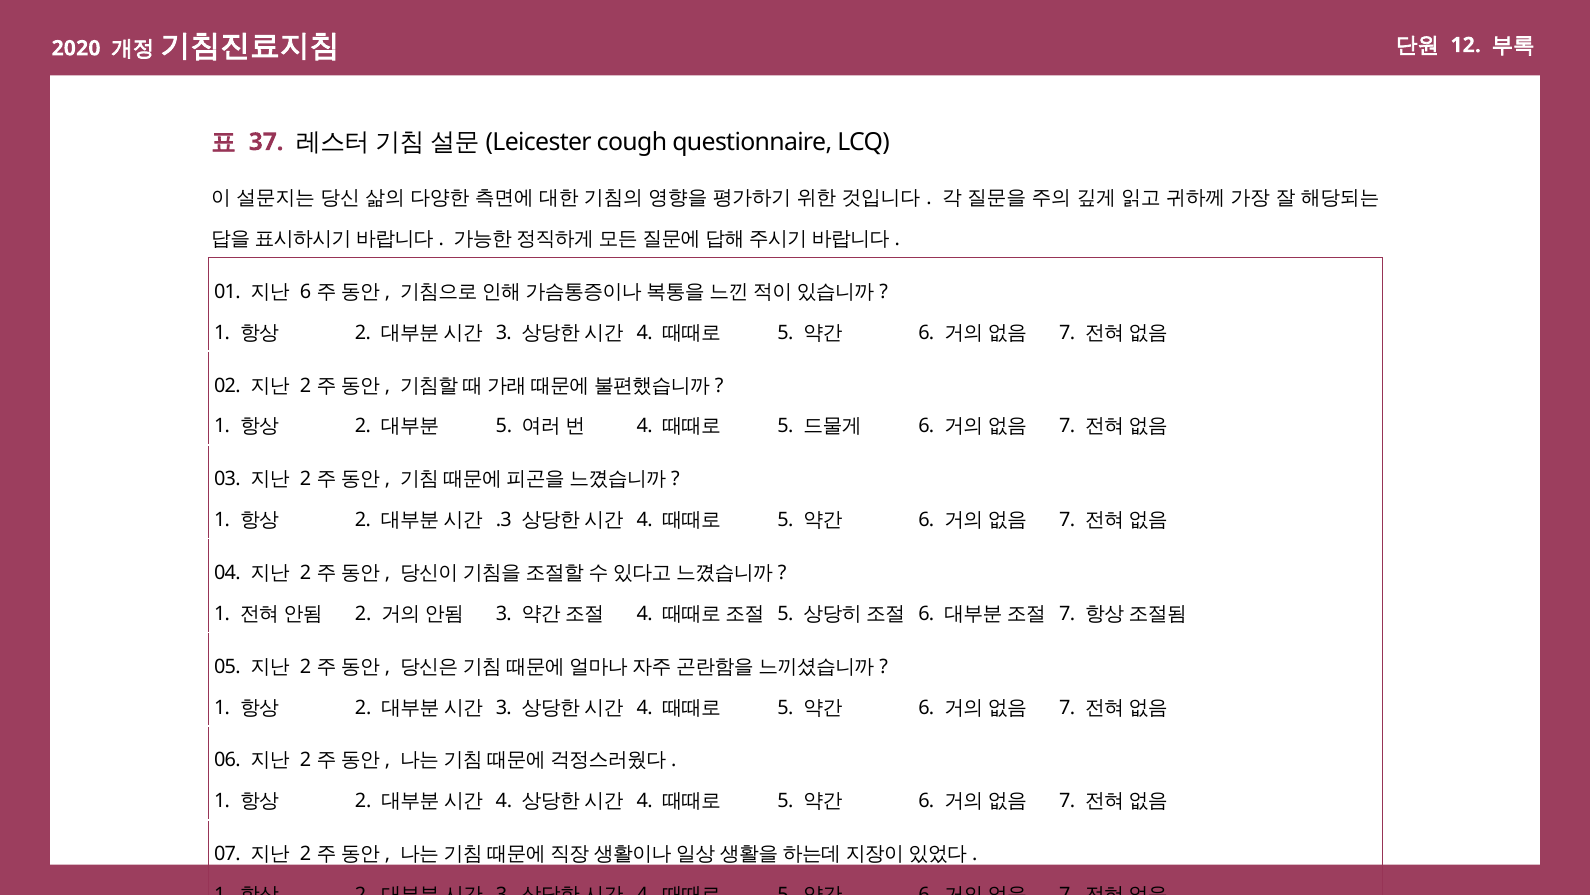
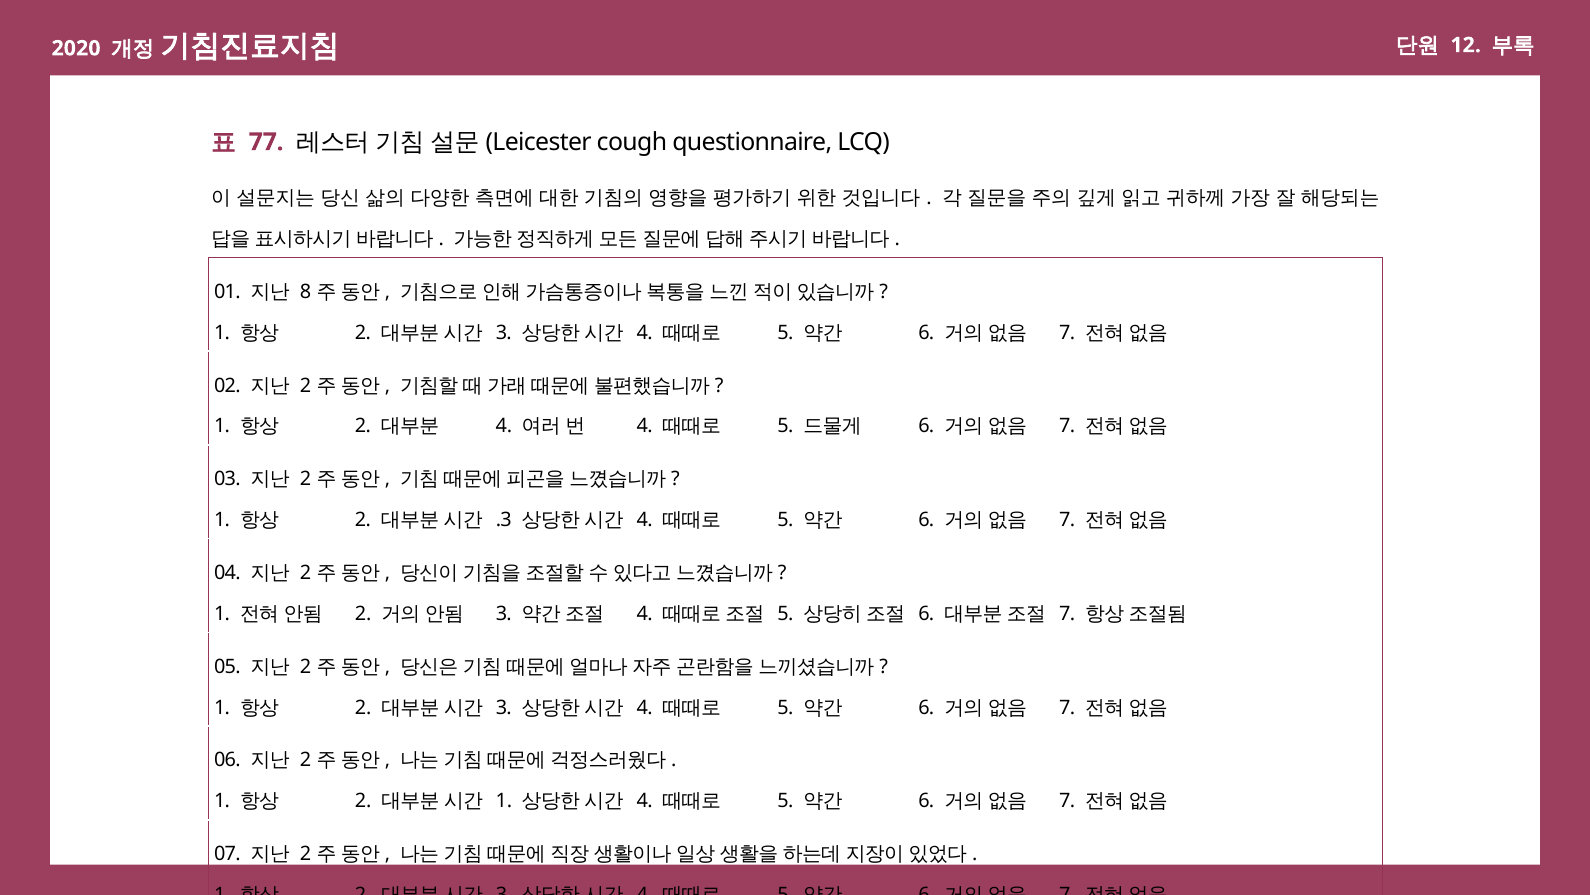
37: 37 -> 77 (266, 142)
6: 6 -> 8 (306, 292)
5: 5 -> 4 (504, 426)
4: 4 -> 1 (504, 801)
